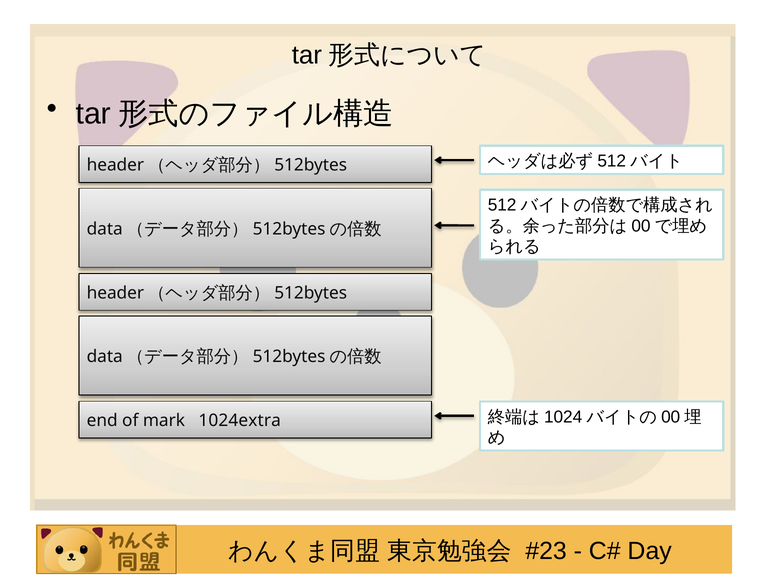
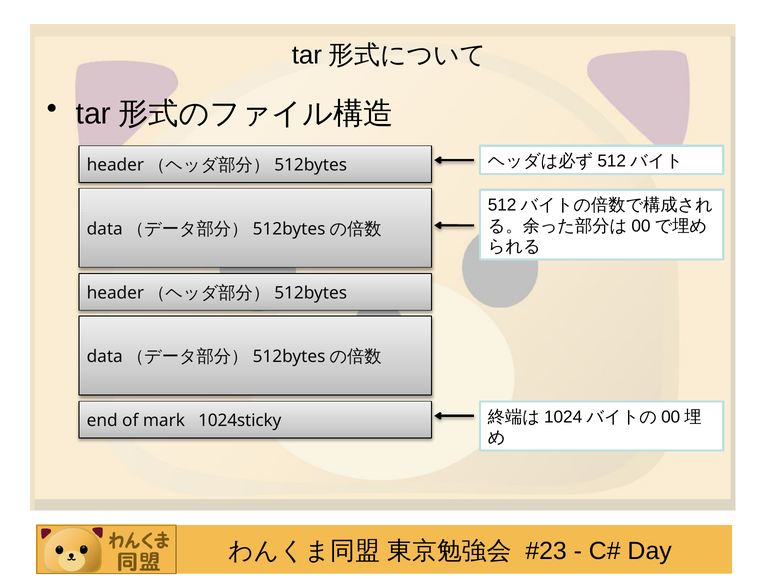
1024extra: 1024extra -> 1024sticky (240, 420)
